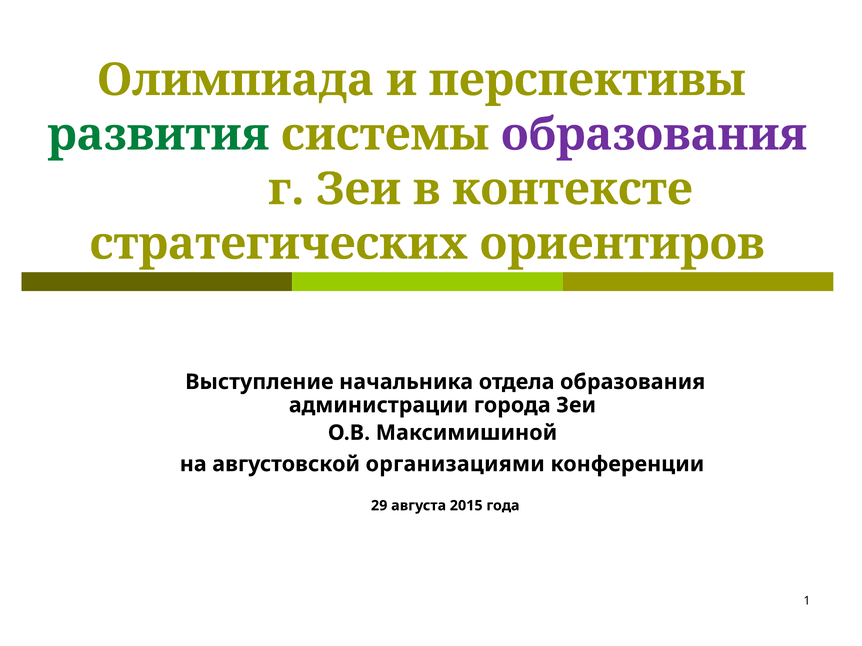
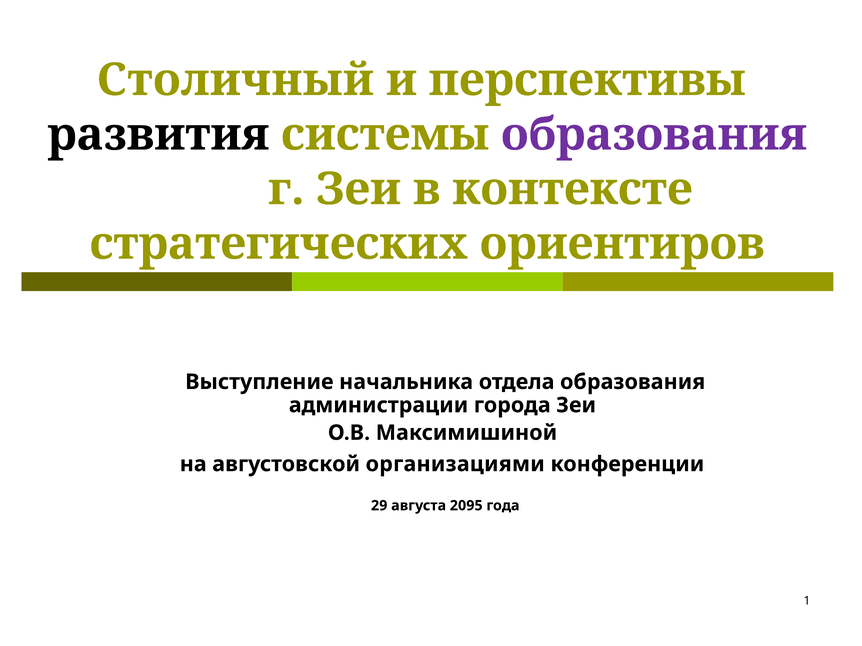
Олимпиада: Олимпиада -> Столичный (235, 80)
развития colour: green -> black (158, 135)
2015: 2015 -> 2095 (466, 506)
